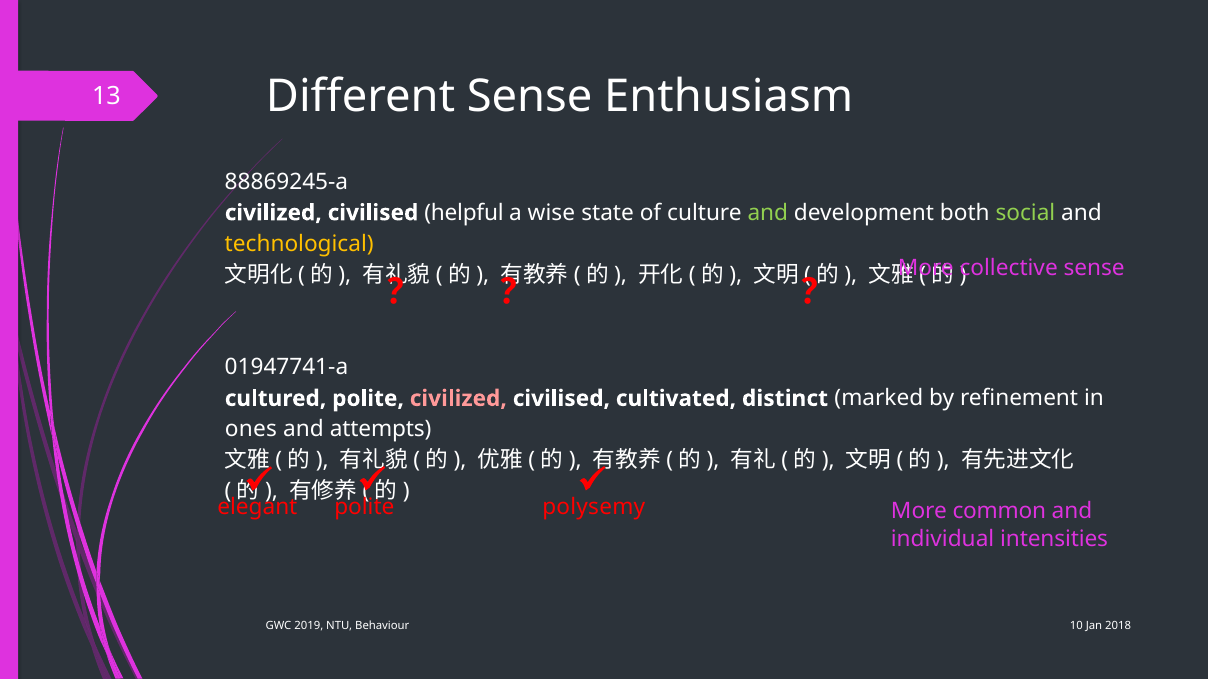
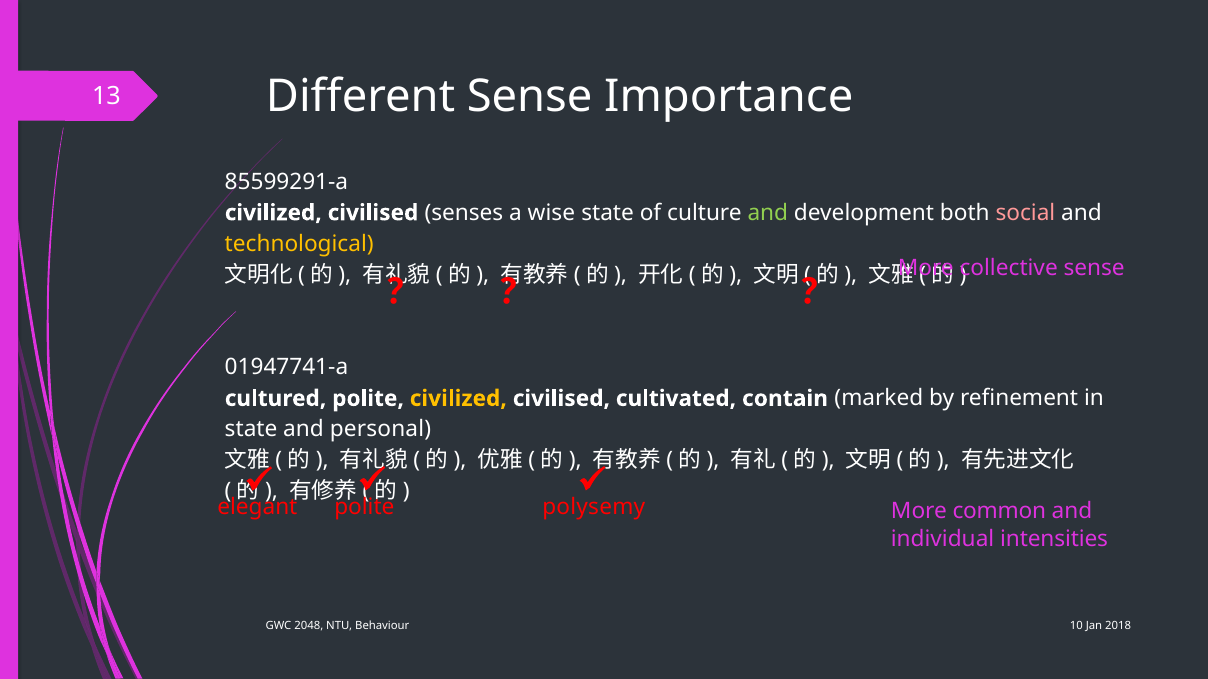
Enthusiasm: Enthusiasm -> Importance (729, 97)
88869245-a: 88869245-a -> 85599291-a (286, 182)
helpful: helpful -> senses (464, 213)
social colour: light green -> pink (1025, 213)
civilized colour: pink -> yellow (458, 399)
distinct: distinct -> contain (785, 399)
ones: ones -> state (251, 430)
attempts: attempts -> personal (380, 430)
2019: 2019 -> 2048 (309, 626)
